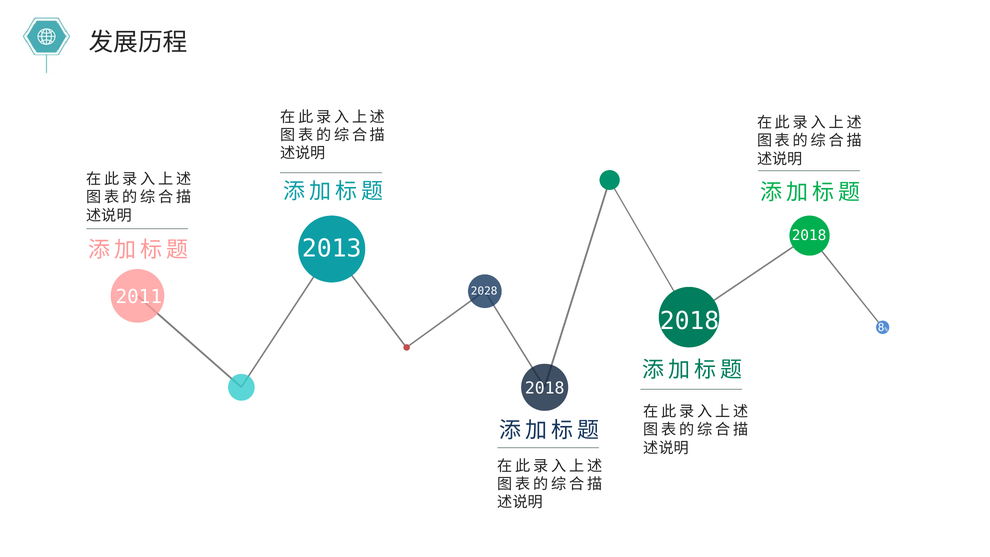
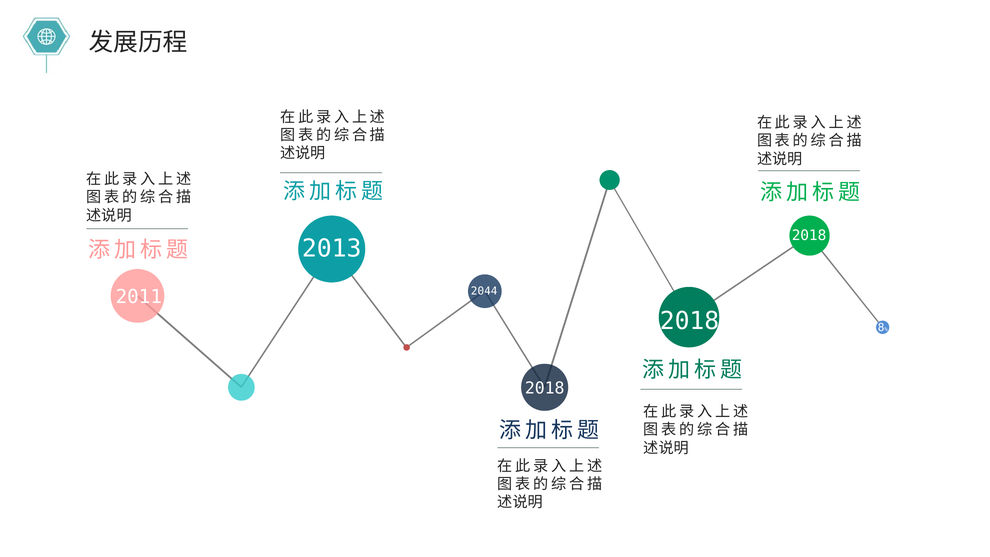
2028: 2028 -> 2044 (484, 291)
